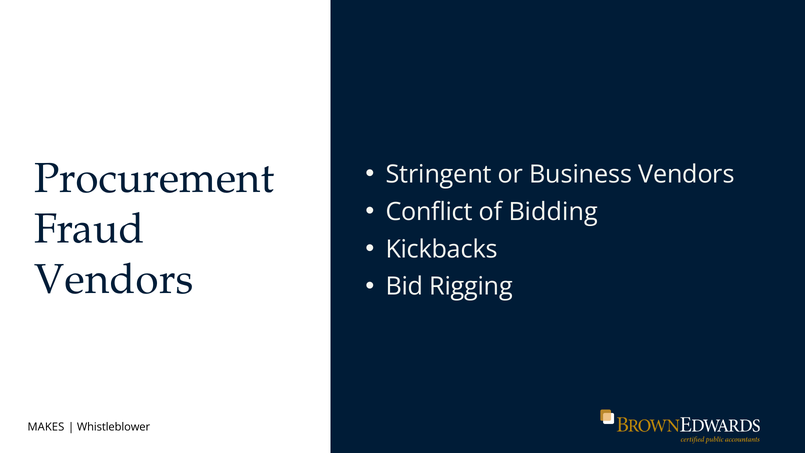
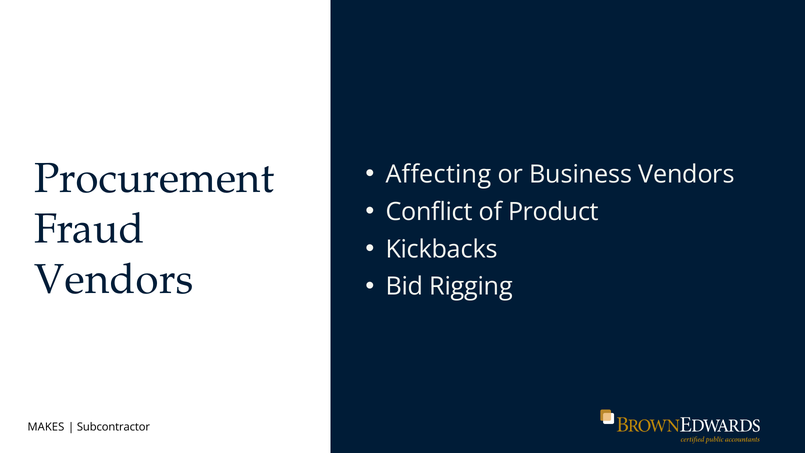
Stringent: Stringent -> Affecting (439, 174)
Bidding: Bidding -> Product (553, 212)
Whistleblower: Whistleblower -> Subcontractor (114, 427)
